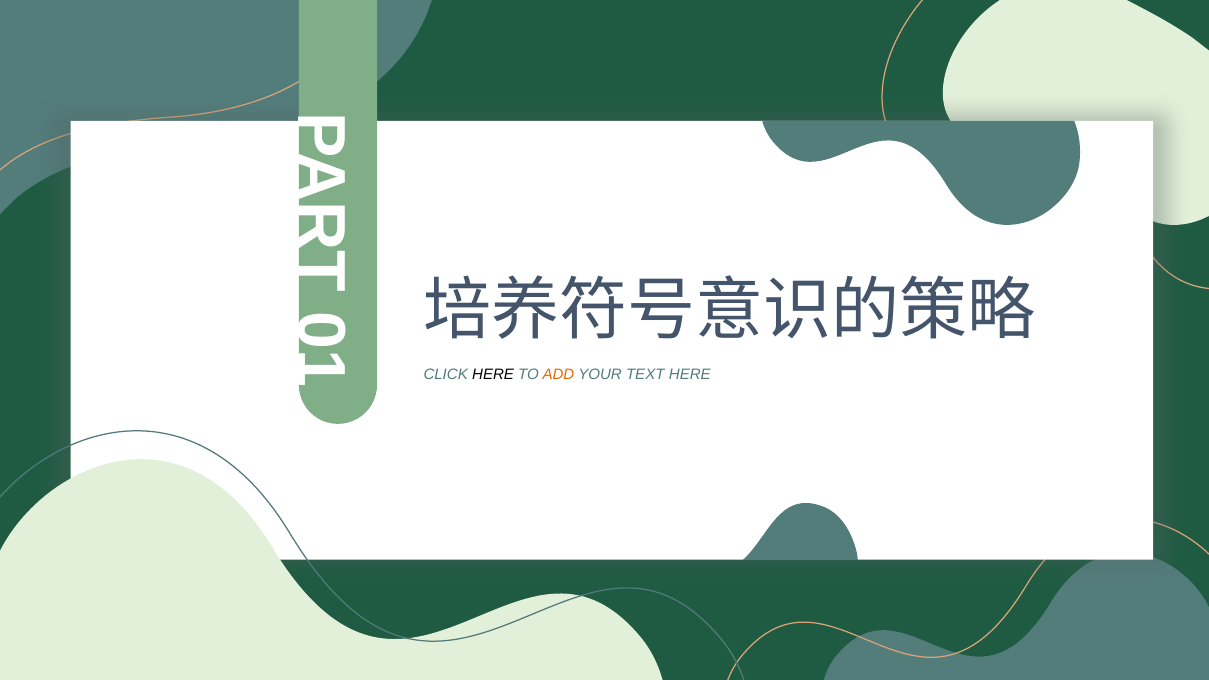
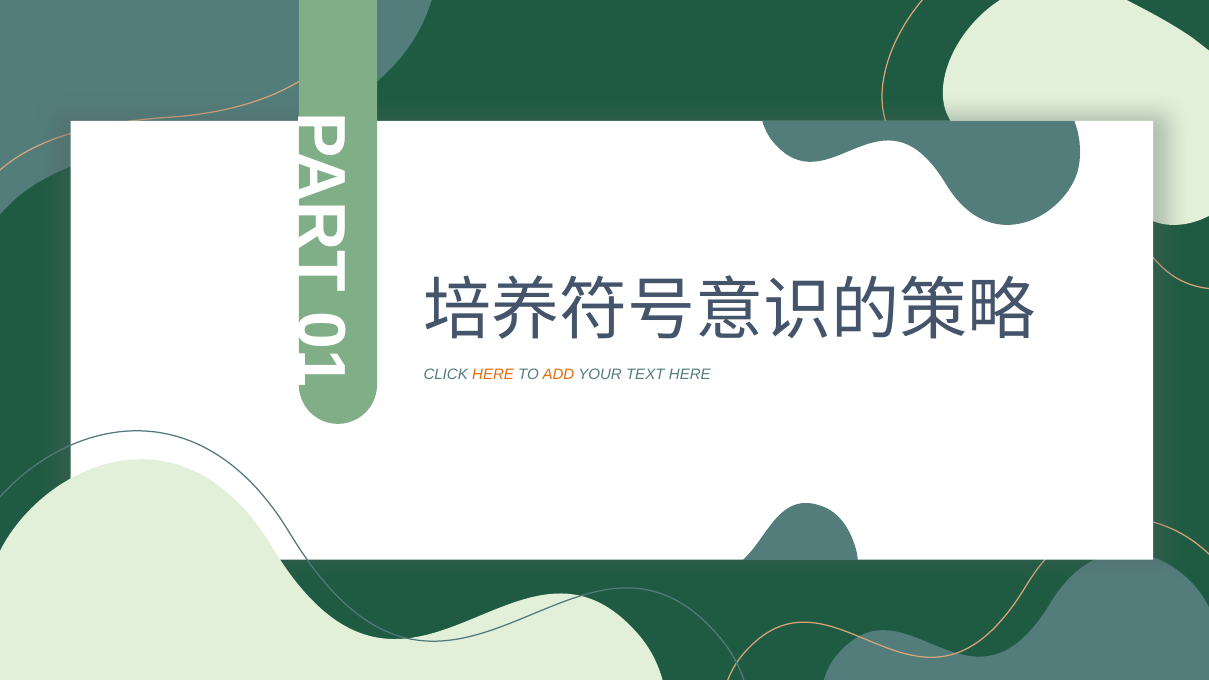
HERE colour: black -> orange (493, 375)
